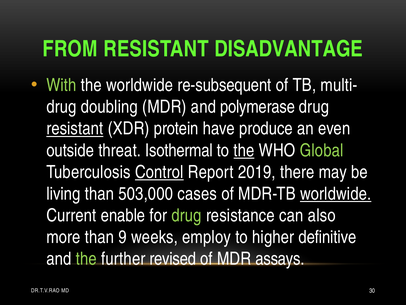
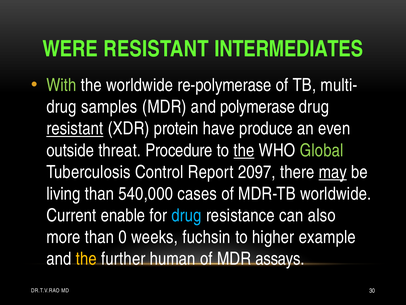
FROM: FROM -> WERE (70, 49)
DISADVANTAGE: DISADVANTAGE -> INTERMEDIATES (289, 49)
re-subsequent: re-subsequent -> re-polymerase (225, 85)
doubling: doubling -> samples (109, 107)
Isothermal: Isothermal -> Procedure (179, 150)
Control underline: present -> none (159, 172)
2019: 2019 -> 2097 (257, 172)
may underline: none -> present (333, 172)
503,000: 503,000 -> 540,000 (146, 193)
worldwide underline: present -> none (336, 193)
drug colour: light green -> light blue (186, 215)
9: 9 -> 0 (123, 237)
employ: employ -> fuchsin (207, 237)
definitive: definitive -> example (327, 237)
the colour: light green -> yellow (86, 258)
revised: revised -> human (173, 258)
